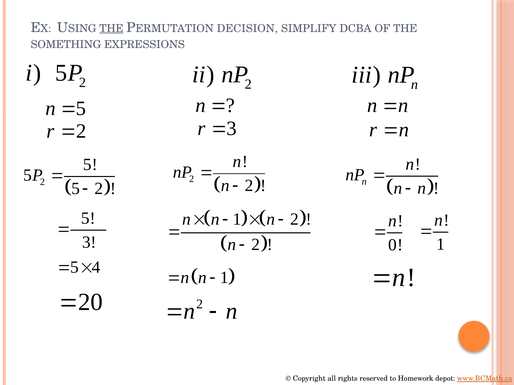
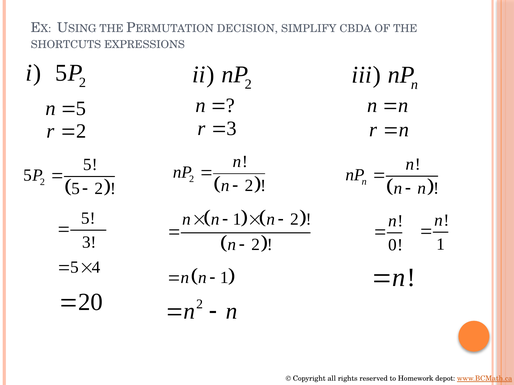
THE underline: present -> none (111, 29)
DCBA: DCBA -> CBDA (355, 29)
SOMETHING: SOMETHING -> SHORTCUTS (66, 45)
